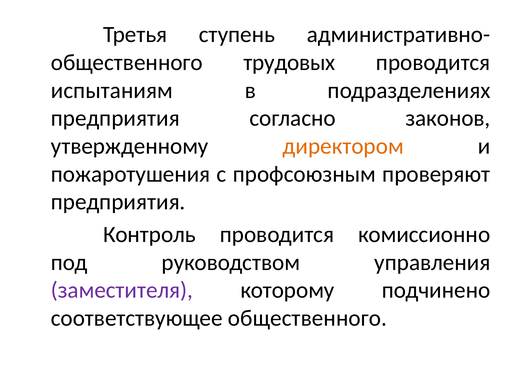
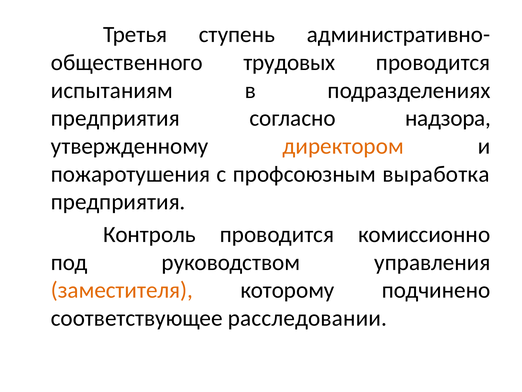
законов: законов -> надзора (448, 118)
проверяют: проверяют -> выработка (436, 174)
заместителя colour: purple -> orange (122, 290)
соответствующее общественного: общественного -> расследовании (307, 318)
